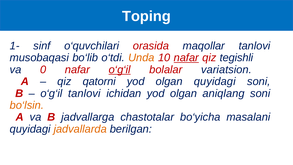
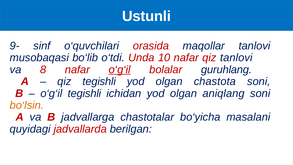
Toping: Toping -> Ustunli (147, 16)
1-: 1- -> 9- (15, 46)
Unda colour: orange -> red (141, 58)
nafar underline: present -> none (186, 58)
qiz tegishli: tegishli -> tanlovi (236, 58)
0: 0 -> 8 (43, 70)
variatsion: variatsion -> guruhlang (227, 70)
qiz qatorni: qatorni -> tegishli (99, 81)
olgan quyidagi: quyidagi -> chastota (215, 81)
o‘g‘il tanlovi: tanlovi -> tegishli (84, 93)
jadvallarda colour: orange -> red (80, 129)
